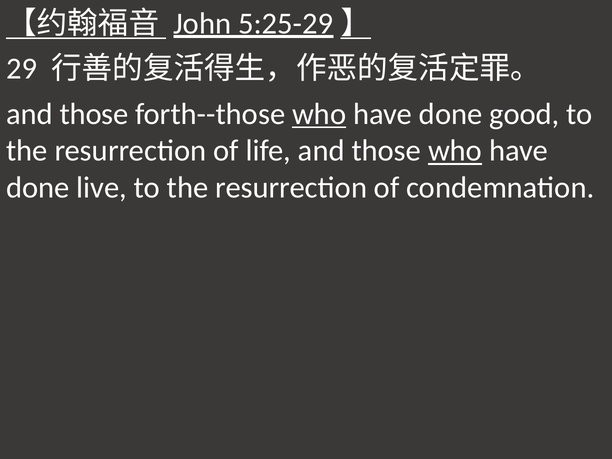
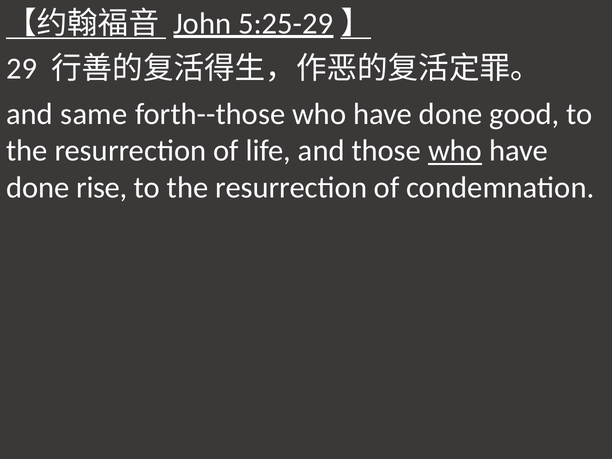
those: those -> same (94, 114)
who underline: present -> none (319, 114)
live: live -> rise (102, 187)
